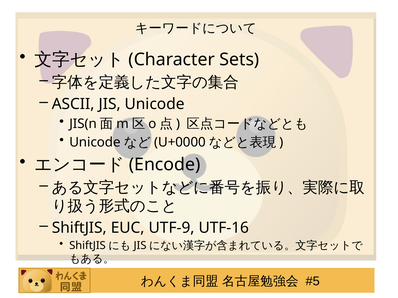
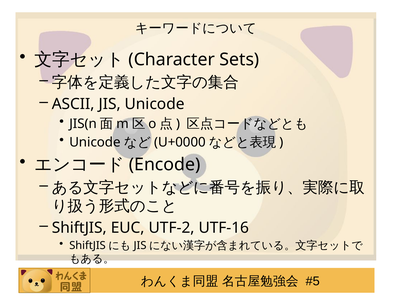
UTF-9: UTF-9 -> UTF-2 (172, 228)
